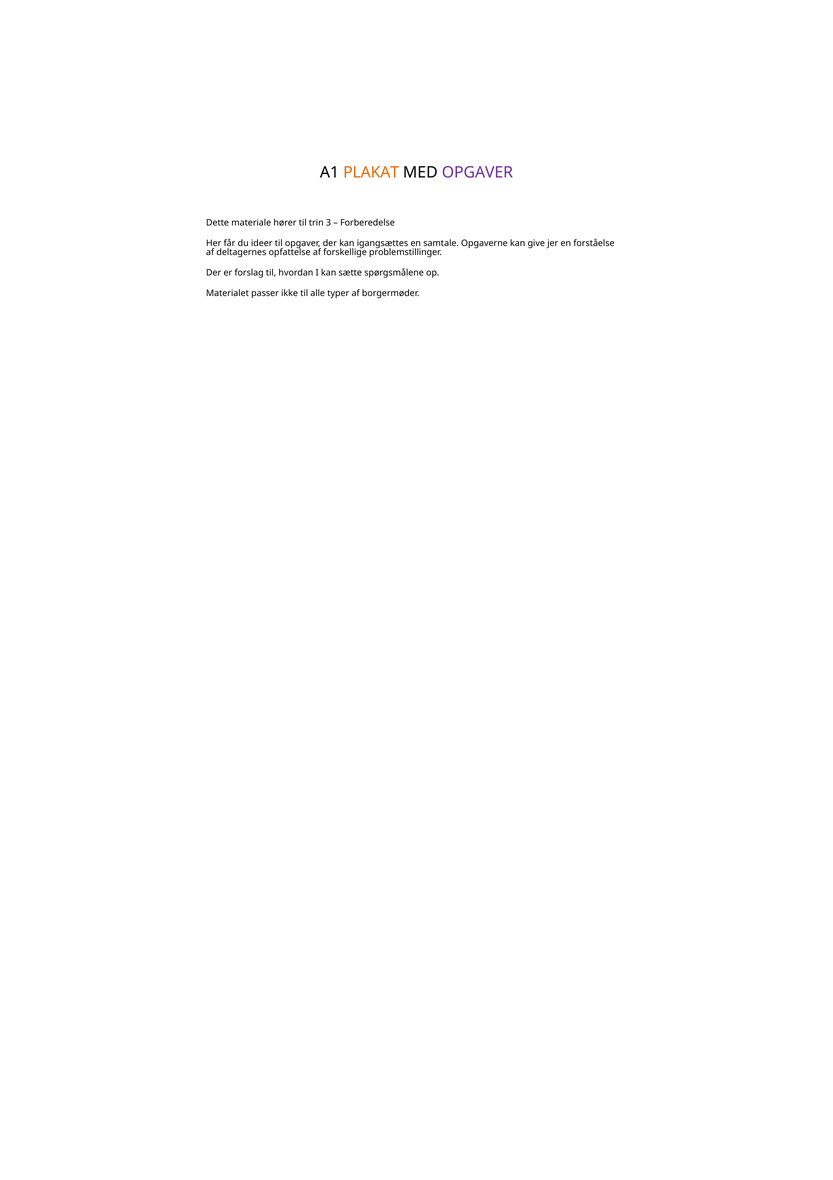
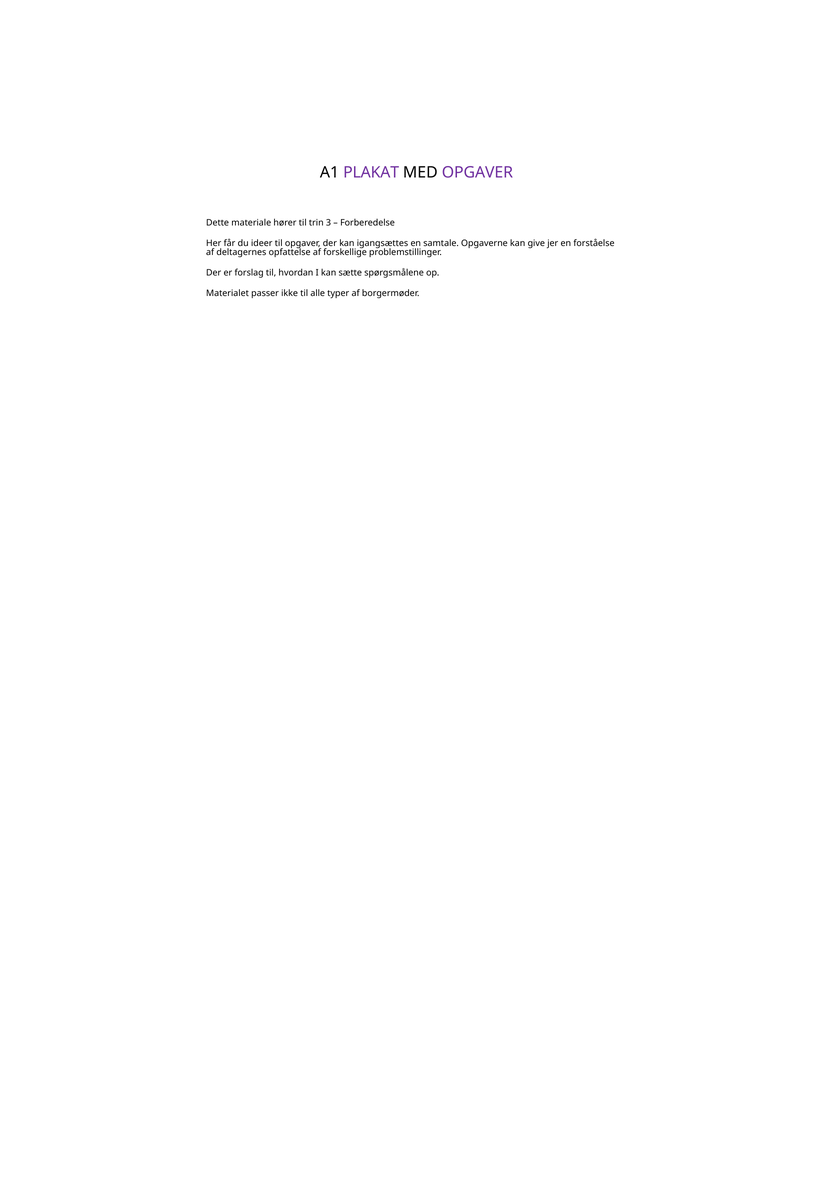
PLAKAT colour: orange -> purple (371, 173)
